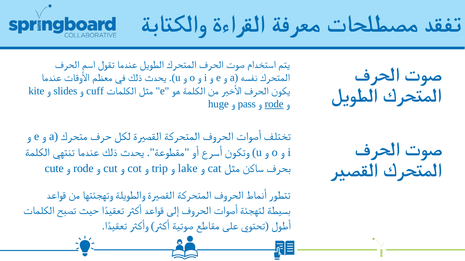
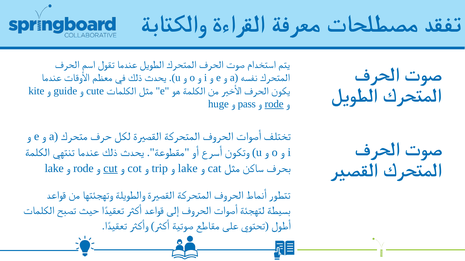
slides: slides -> guide (65, 91)
cuff: cuff -> cute (95, 91)
cute: cute -> lake (54, 169)
cut underline: none -> present (110, 169)
